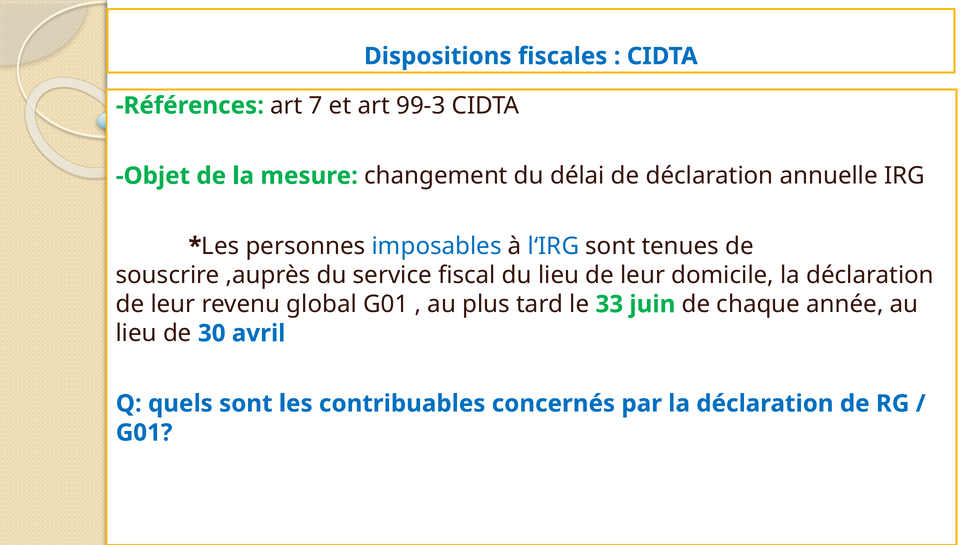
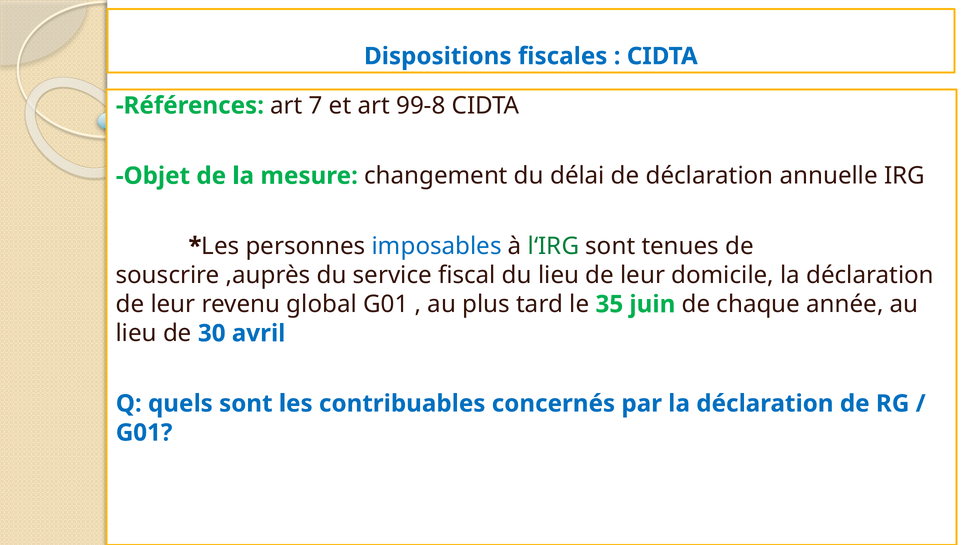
99-3: 99-3 -> 99-8 (421, 106)
l‘IRG colour: blue -> green (553, 246)
33: 33 -> 35 (609, 304)
